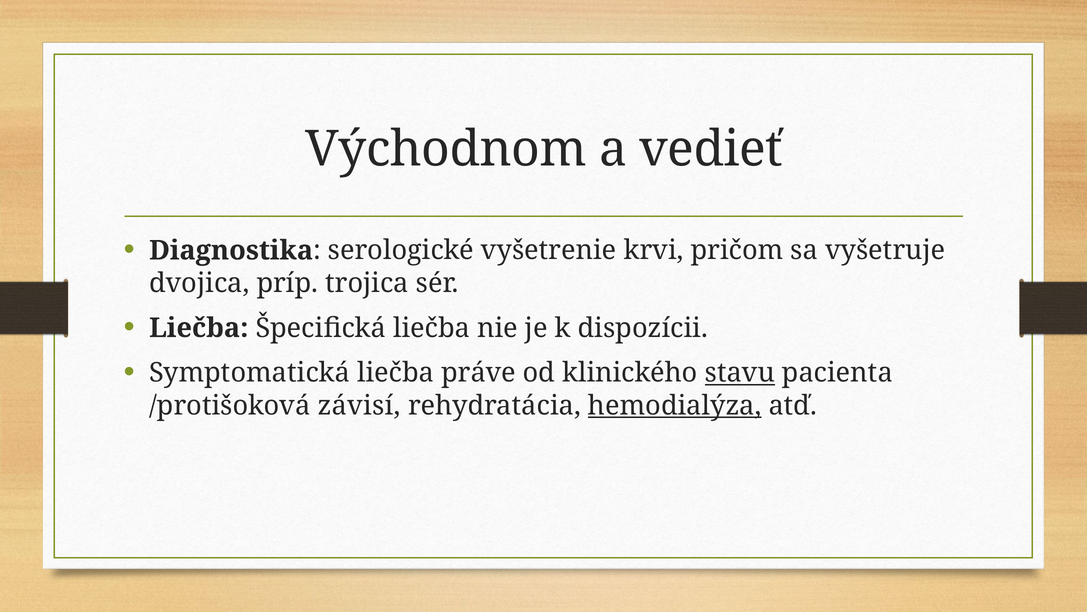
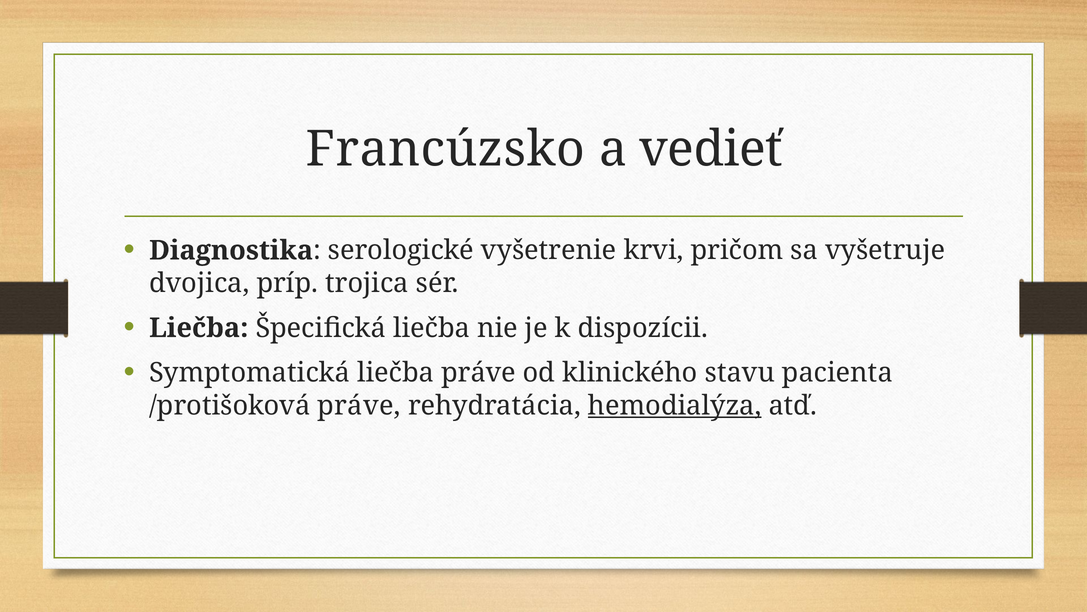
Východnom: Východnom -> Francúzsko (445, 149)
stavu underline: present -> none (740, 373)
/protišoková závisí: závisí -> práve (359, 405)
